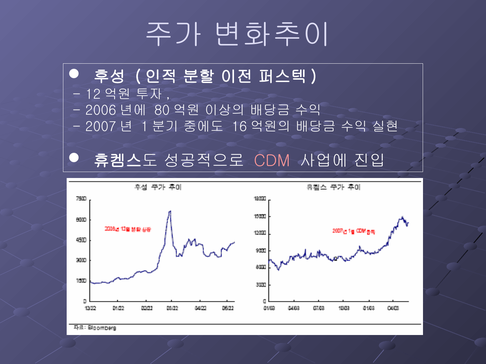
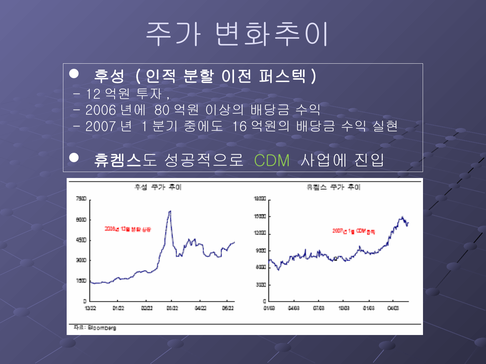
CDM colour: pink -> light green (272, 161)
